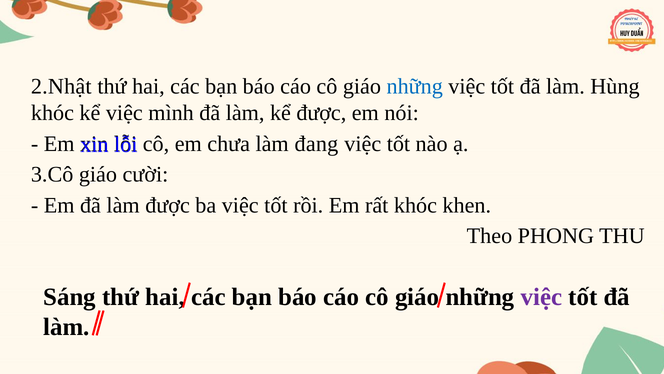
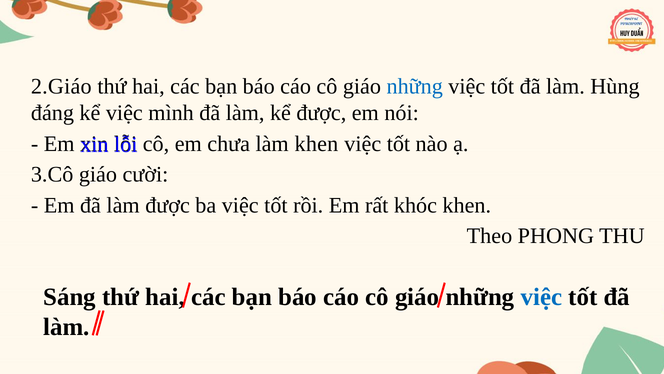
2.Nhật: 2.Nhật -> 2.Giáo (61, 86)
khóc: khóc -> đáng (52, 113)
làm đang: đang -> khen (316, 144)
việc colour: purple -> blue (541, 297)
